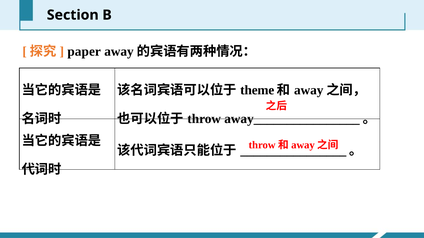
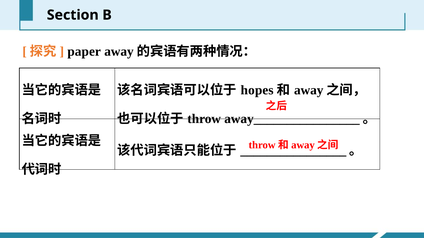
theme: theme -> hopes (257, 90)
